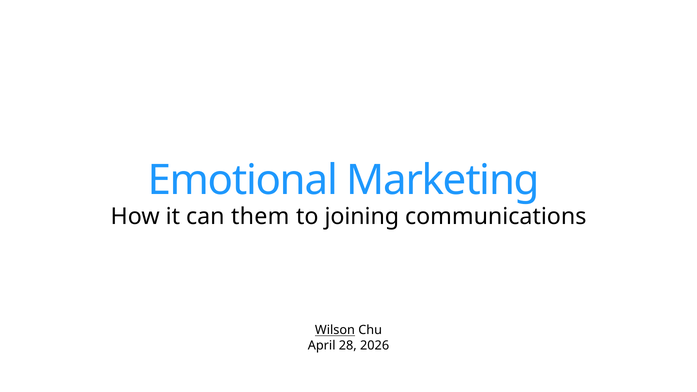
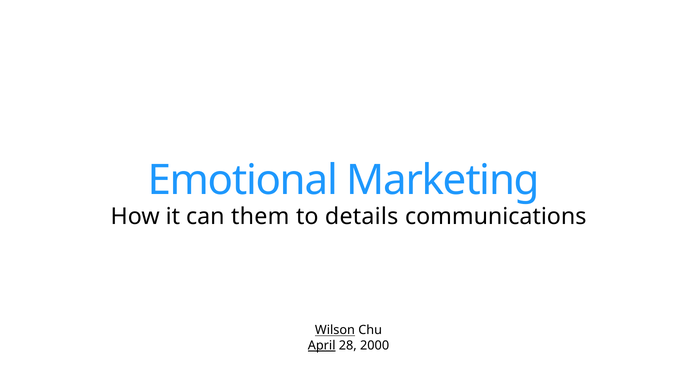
joining: joining -> details (362, 217)
April underline: none -> present (322, 346)
2026: 2026 -> 2000 (375, 346)
